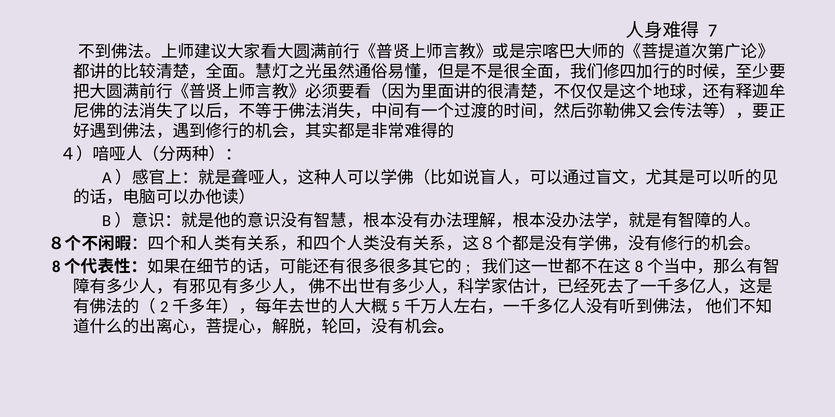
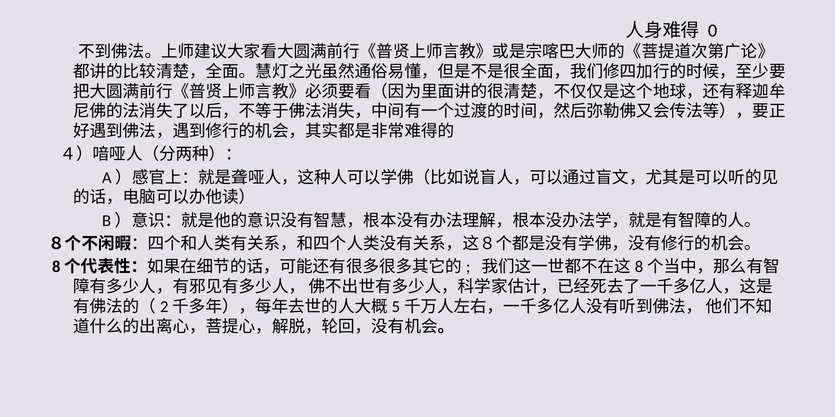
7: 7 -> 0 (713, 31)
